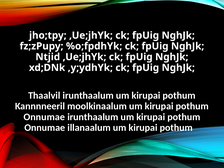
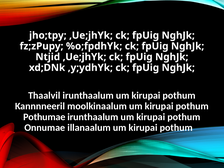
Onnumae: Onnumae -> Pothumae (44, 117)
